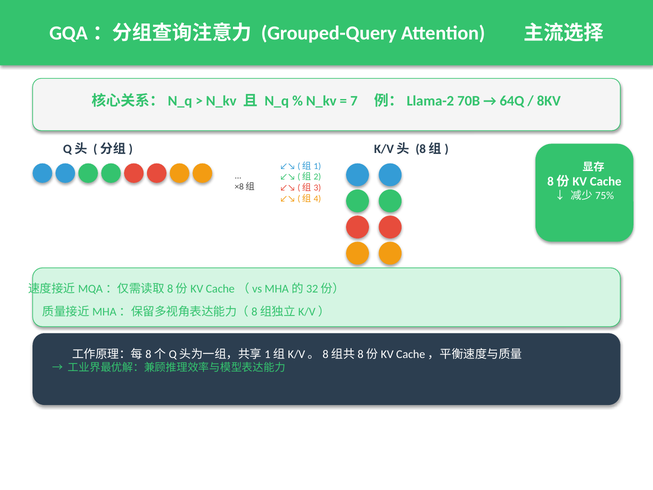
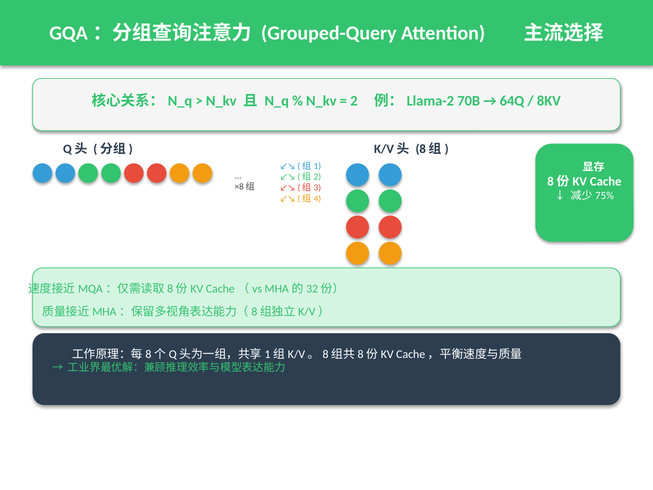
7: 7 -> 2 (354, 101)
